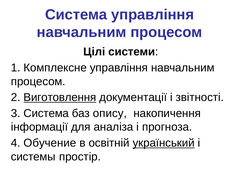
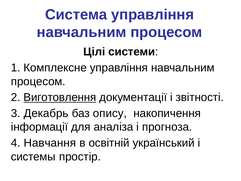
3 Система: Система -> Декабрь (46, 113)
Обучение: Обучение -> Навчання (50, 143)
український underline: present -> none (164, 143)
